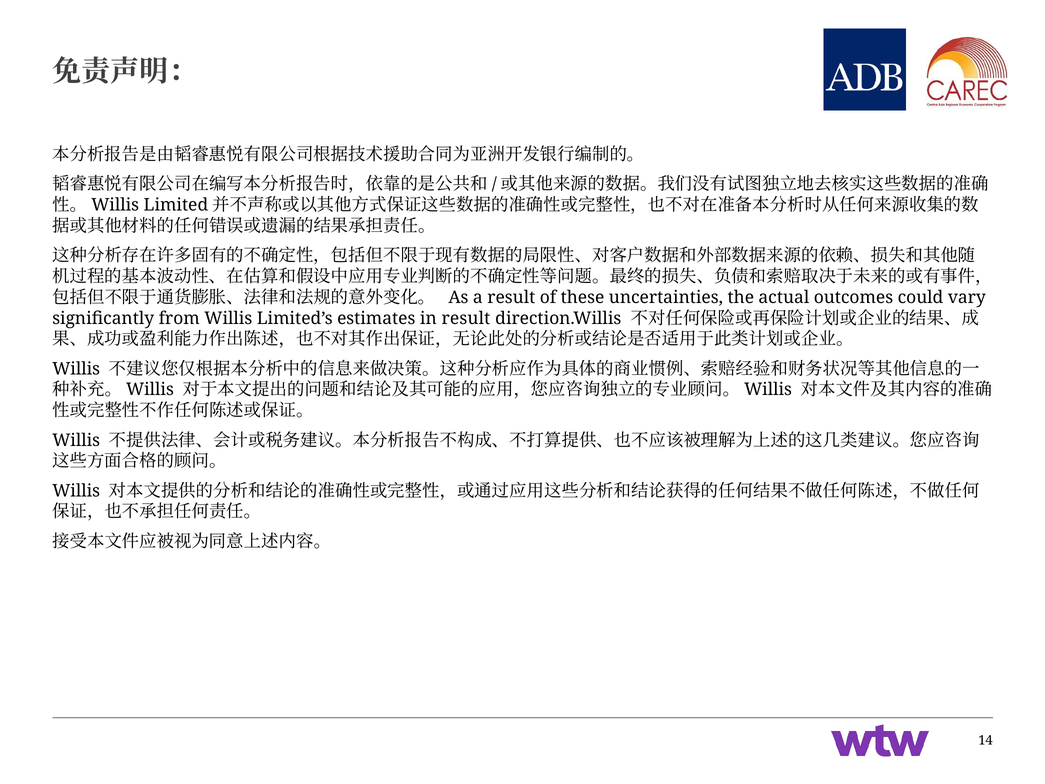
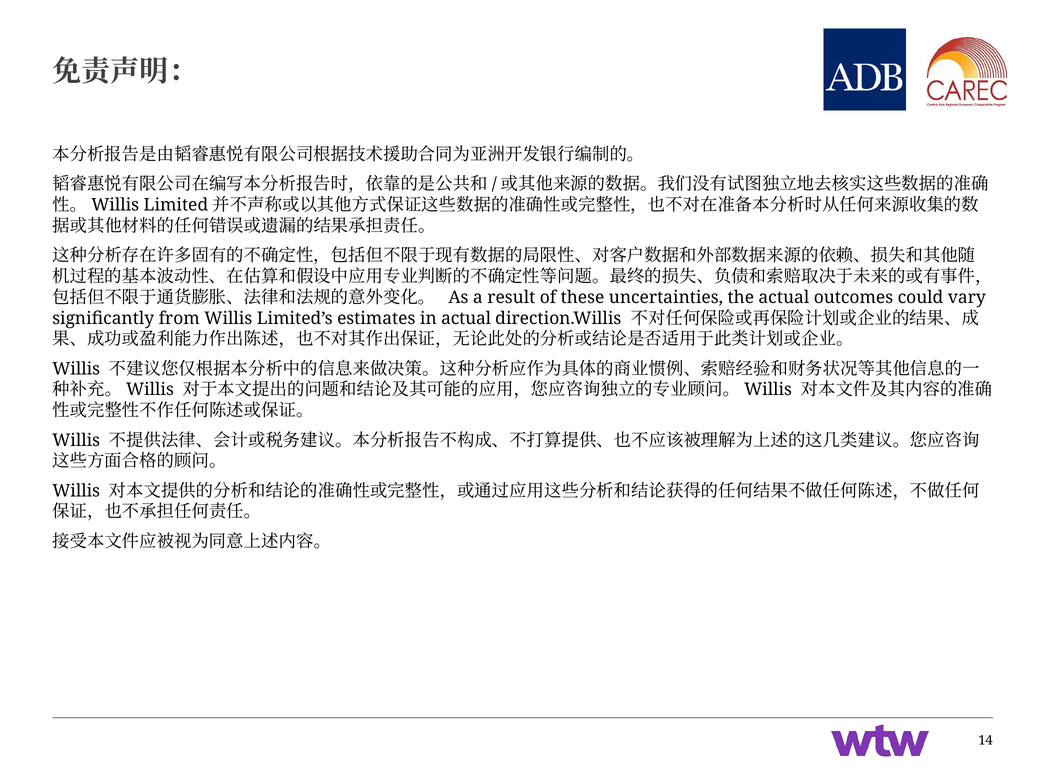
in result: result -> actual (466, 318)
